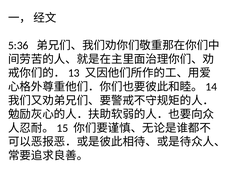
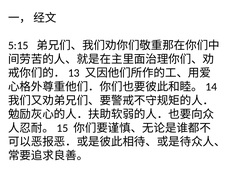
5:36: 5:36 -> 5:15 (18, 45)
